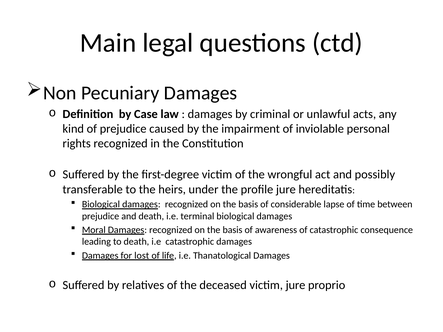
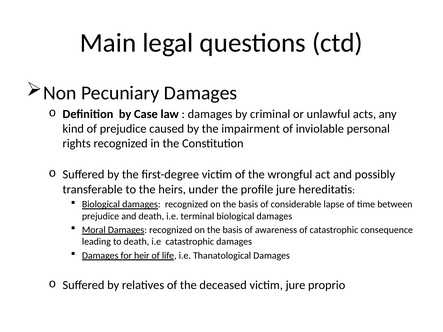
lost: lost -> heir (142, 256)
